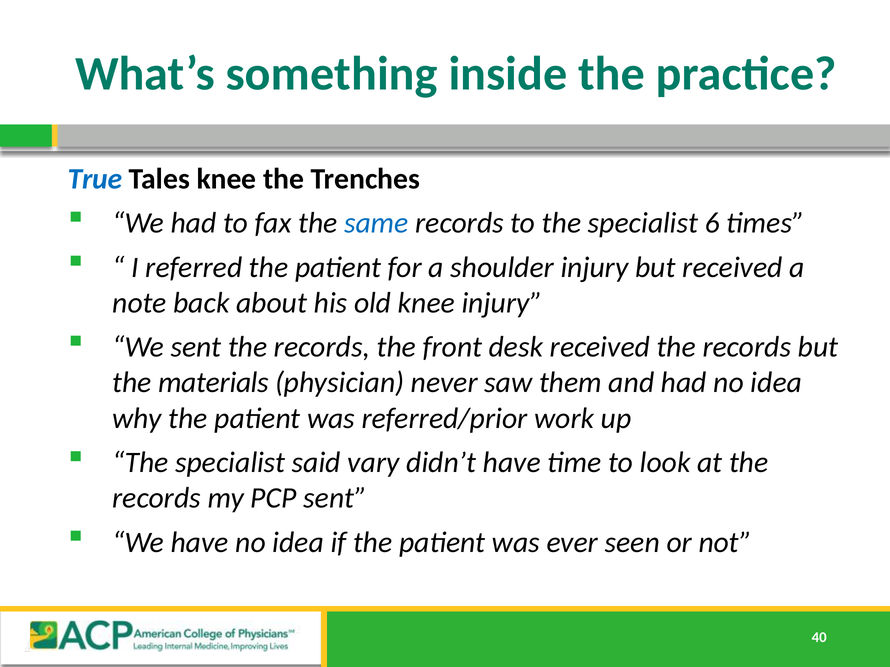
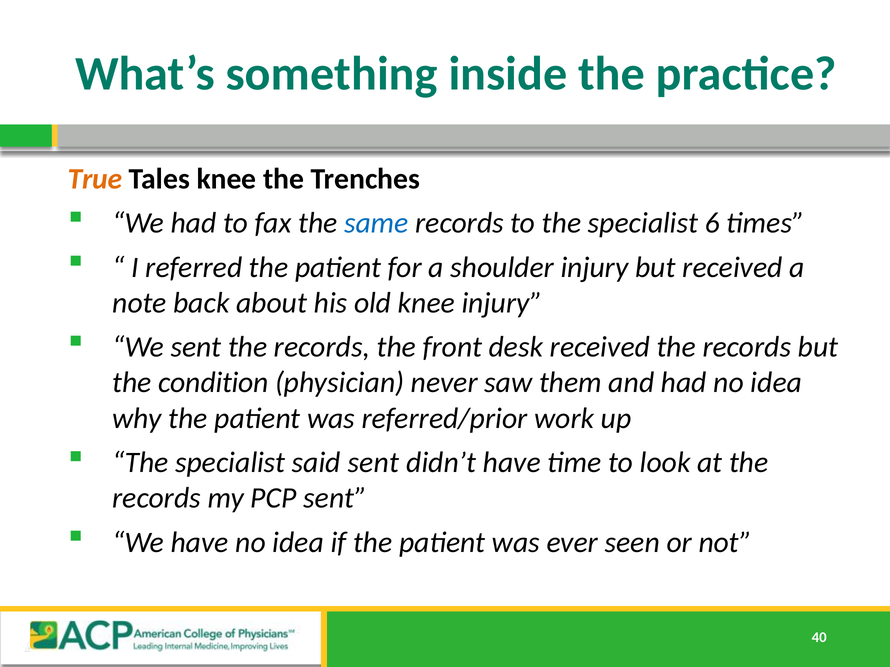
True colour: blue -> orange (95, 179)
materials: materials -> condition (213, 383)
said vary: vary -> sent (373, 463)
